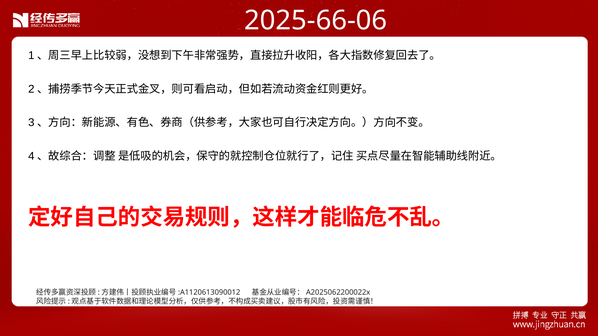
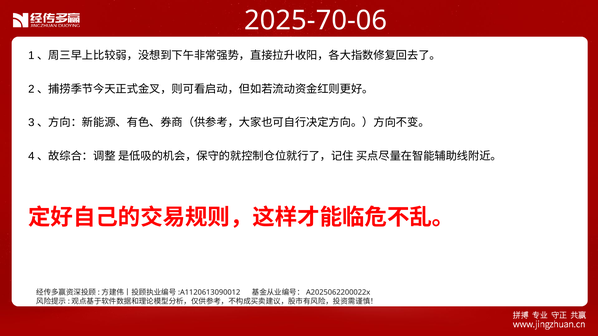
2025-66-06: 2025-66-06 -> 2025-70-06 (316, 21)
